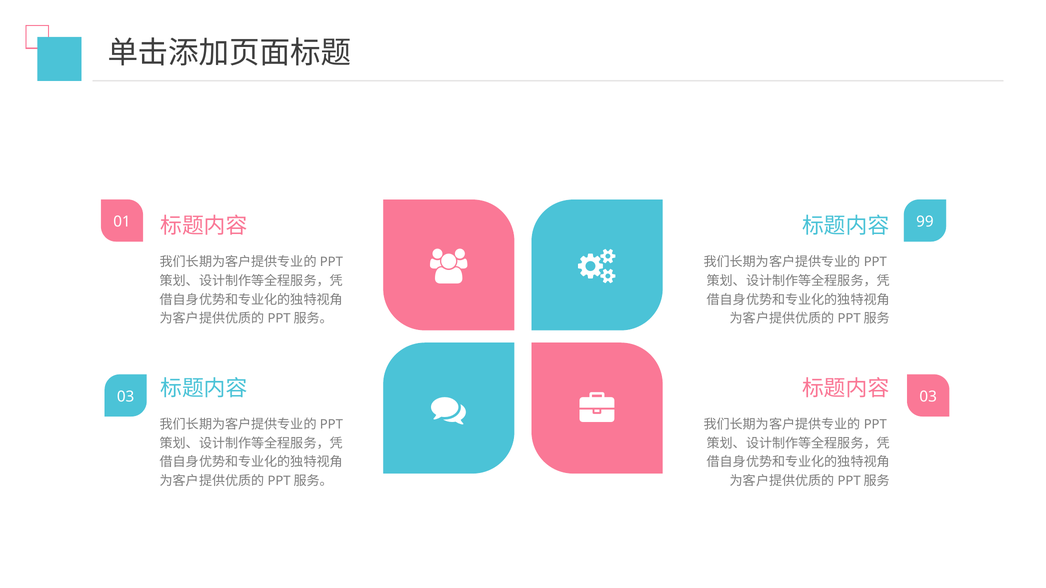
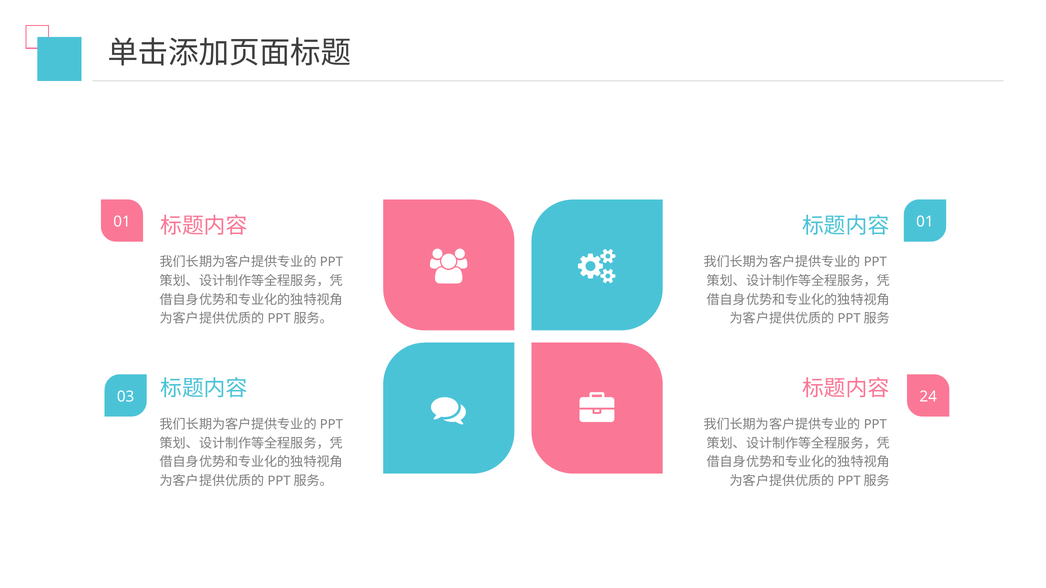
01 99: 99 -> 01 (925, 222)
03 03: 03 -> 24 (928, 397)
